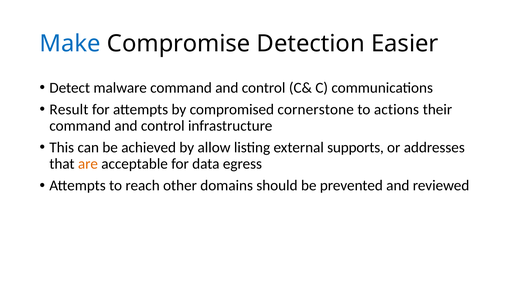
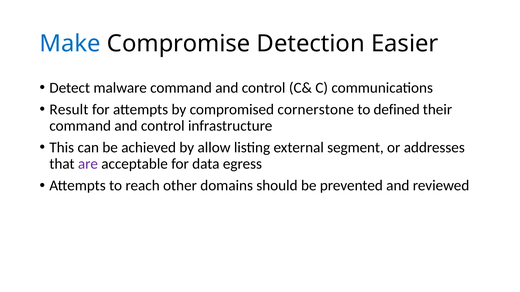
actions: actions -> defined (397, 110)
supports: supports -> segment (355, 148)
are colour: orange -> purple (88, 164)
